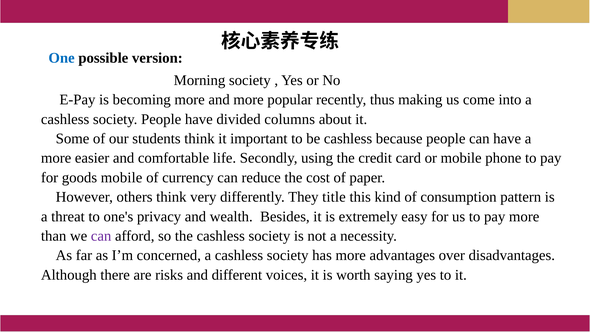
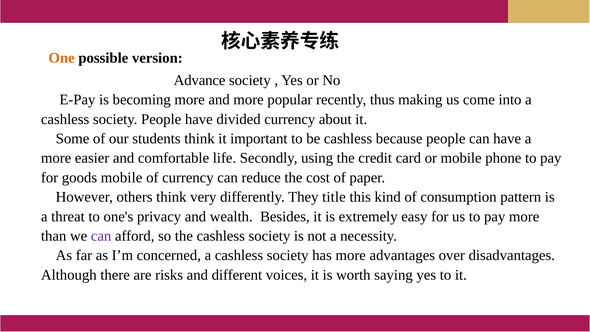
One colour: blue -> orange (62, 58)
Morning: Morning -> Advance (200, 80)
divided columns: columns -> currency (290, 119)
